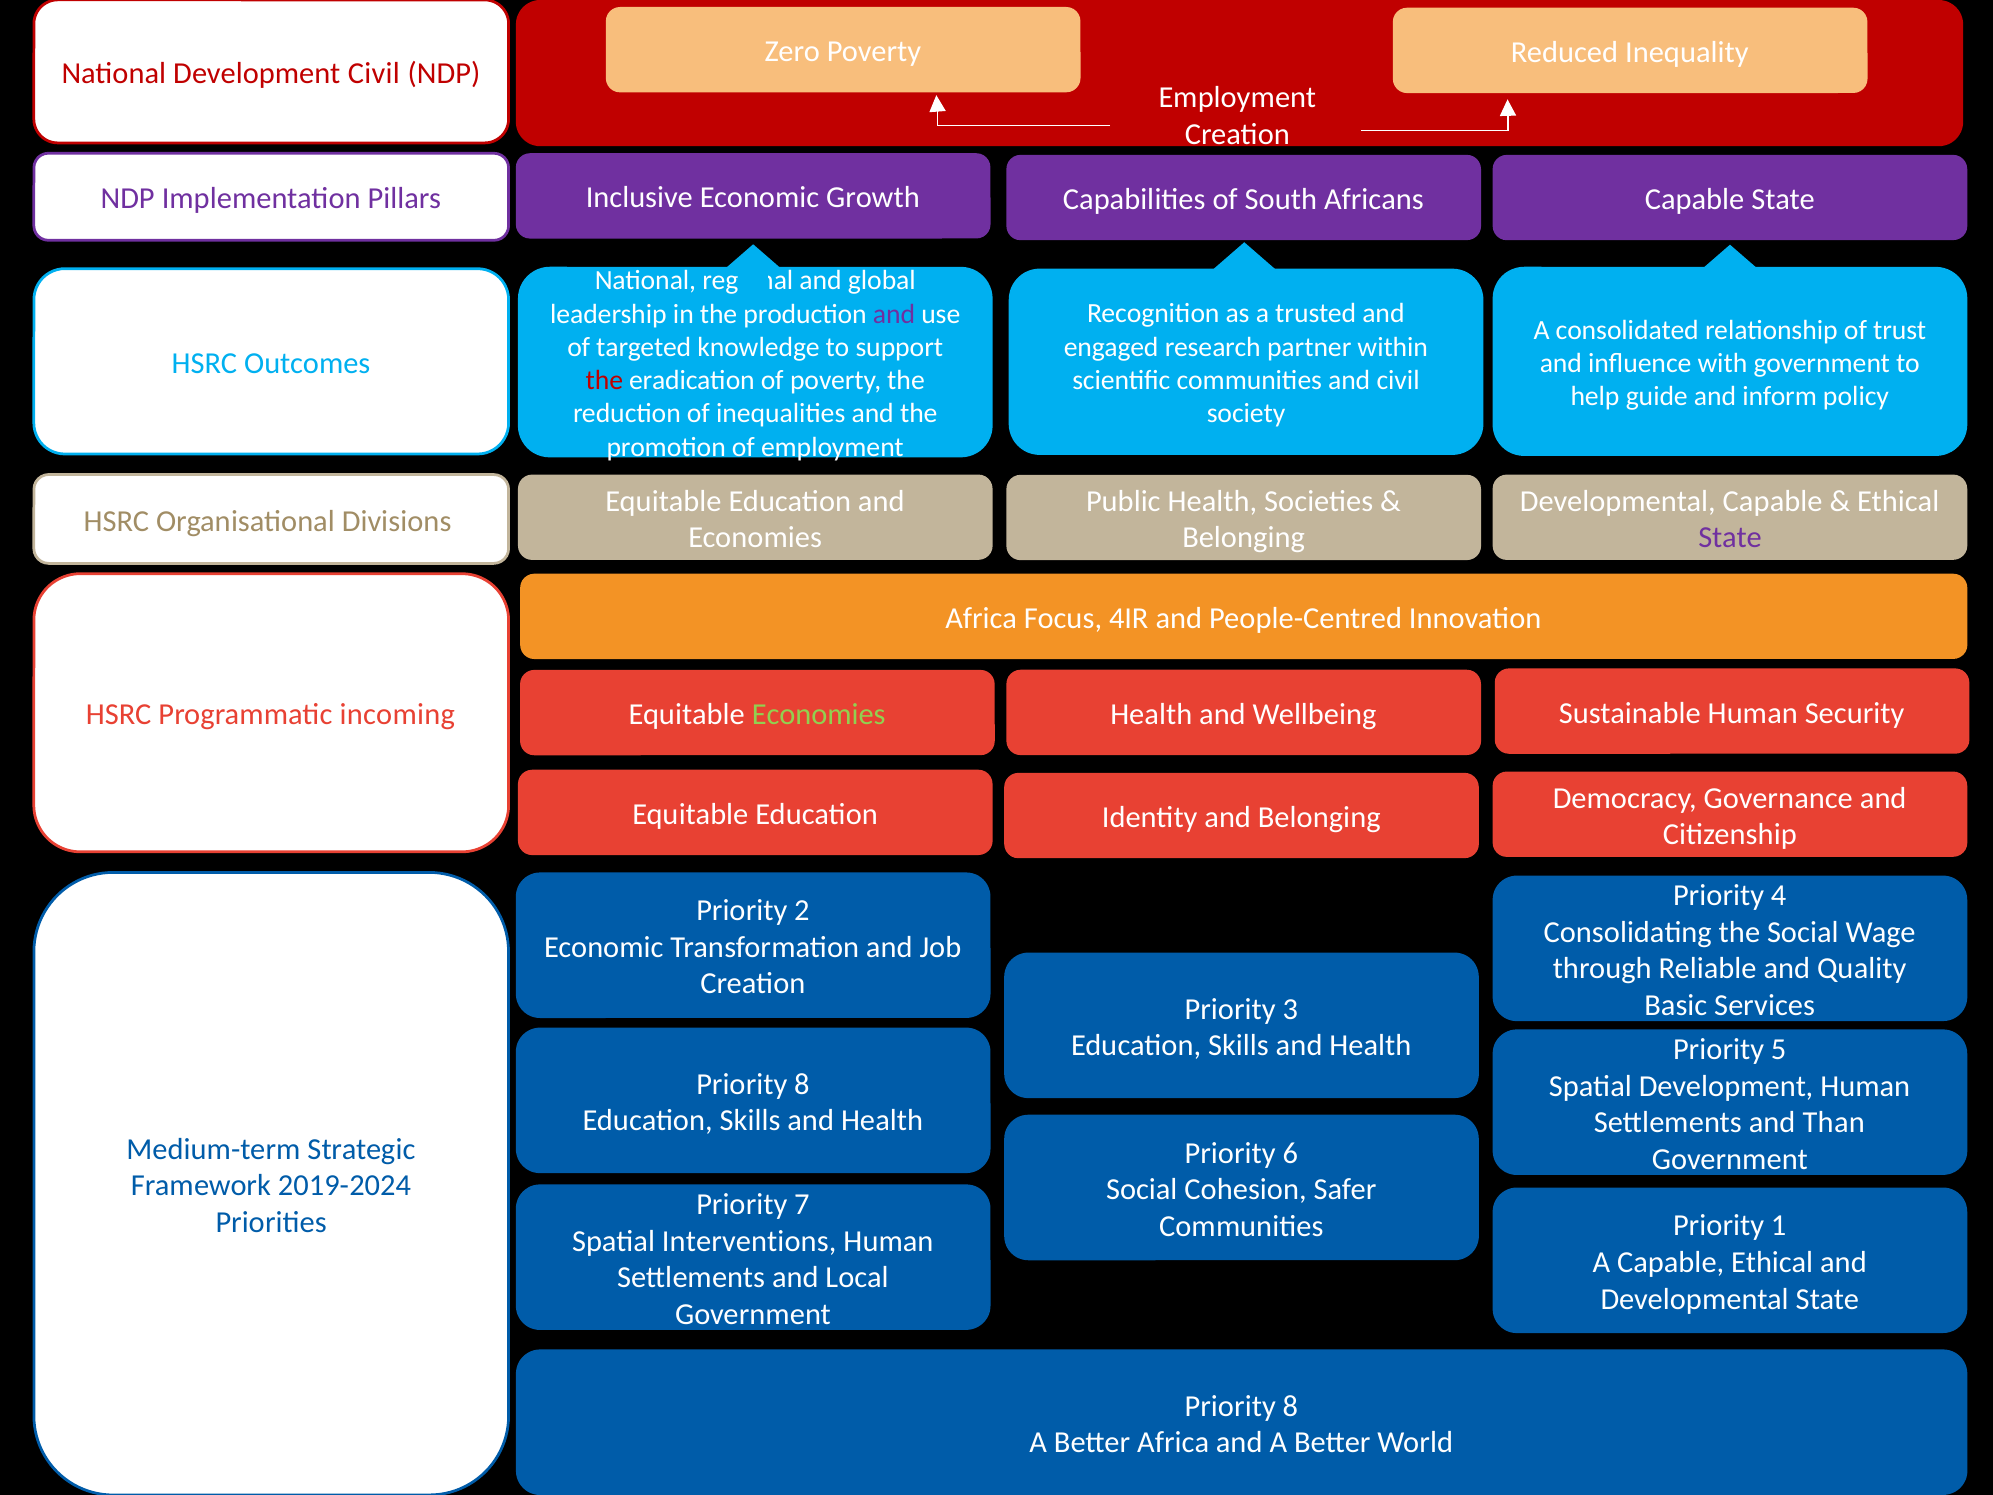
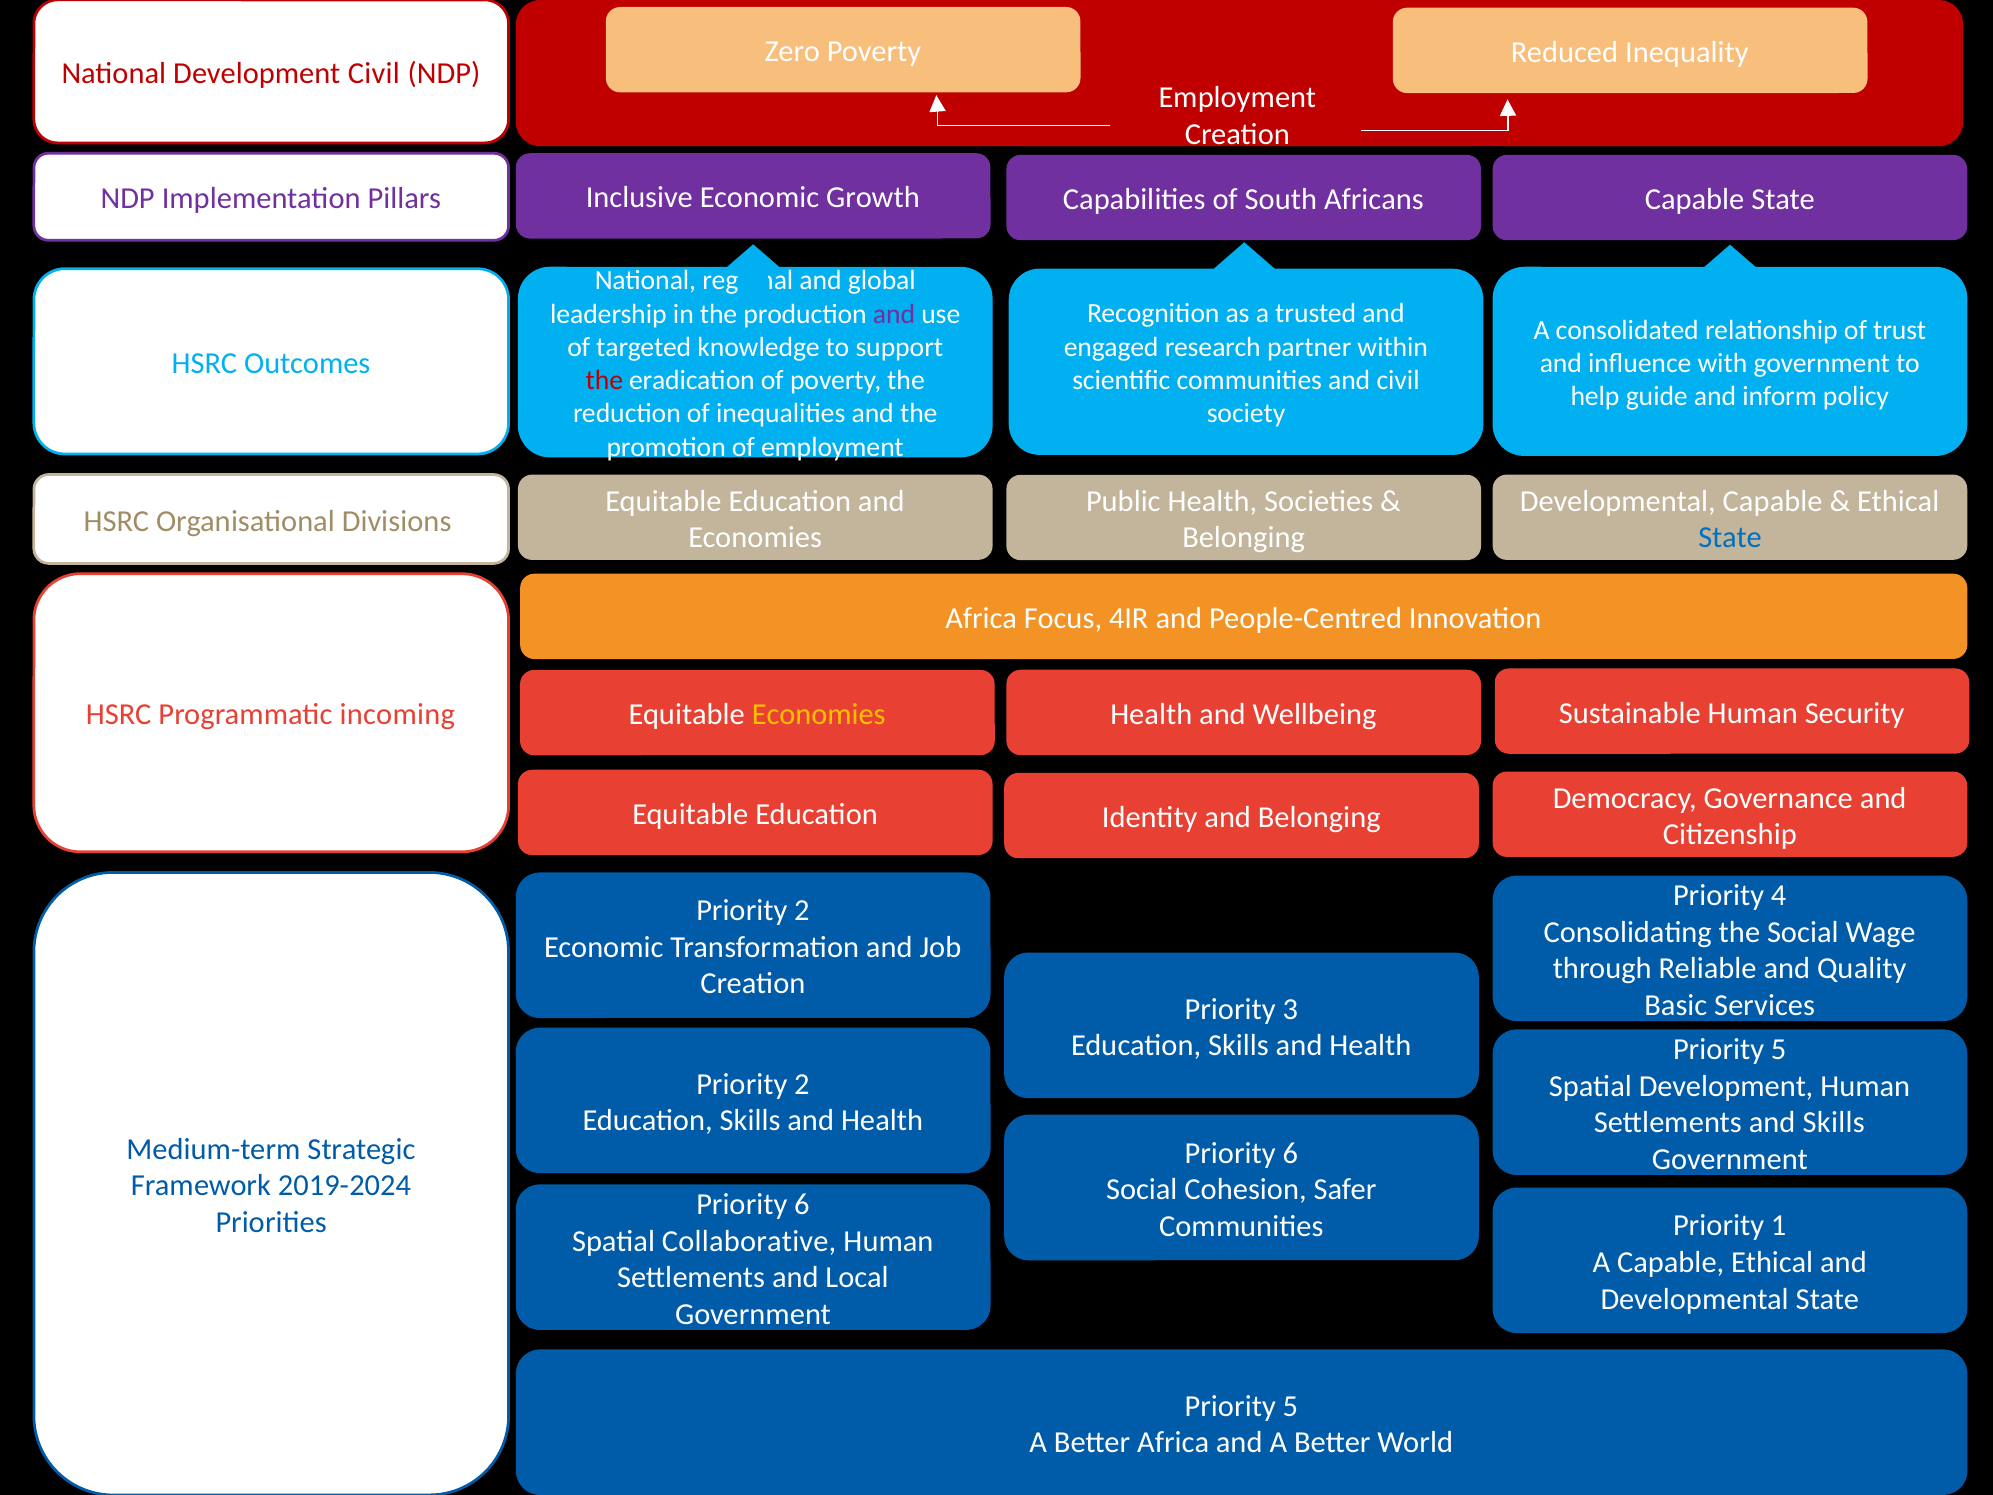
State colour: purple -> blue (1730, 537)
Economies colour: light green -> yellow (819, 714)
8: 8 -> 2 (802, 1084)
and Than: Than -> Skills (1834, 1122)
7: 7 -> 6 (802, 1204)
Interventions: Interventions -> Collaborative (749, 1241)
8: 8 -> 5 (1290, 1406)
